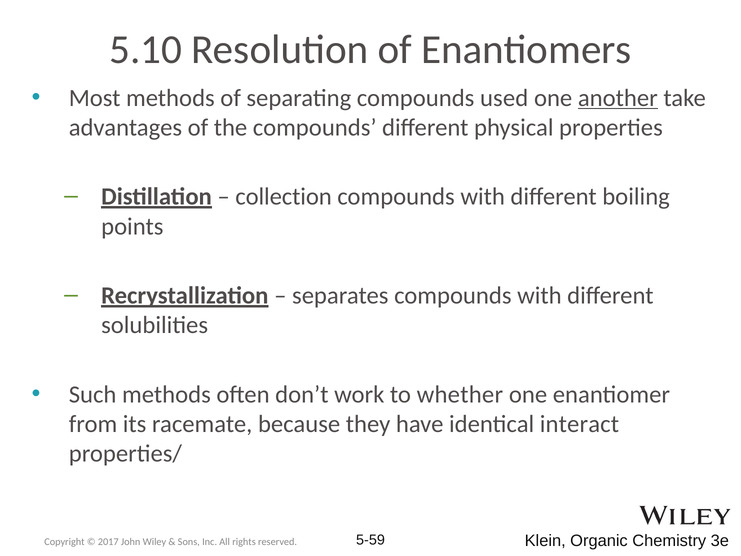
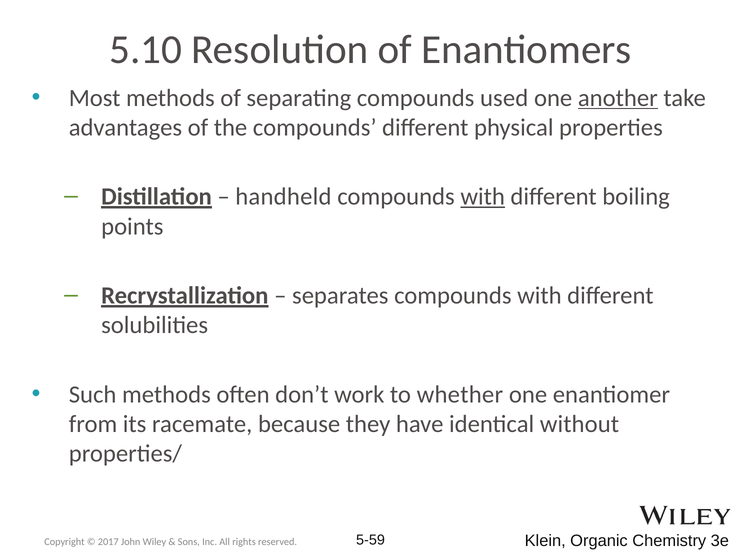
collection: collection -> handheld (283, 197)
with underline: none -> present (483, 197)
interact: interact -> without (579, 424)
